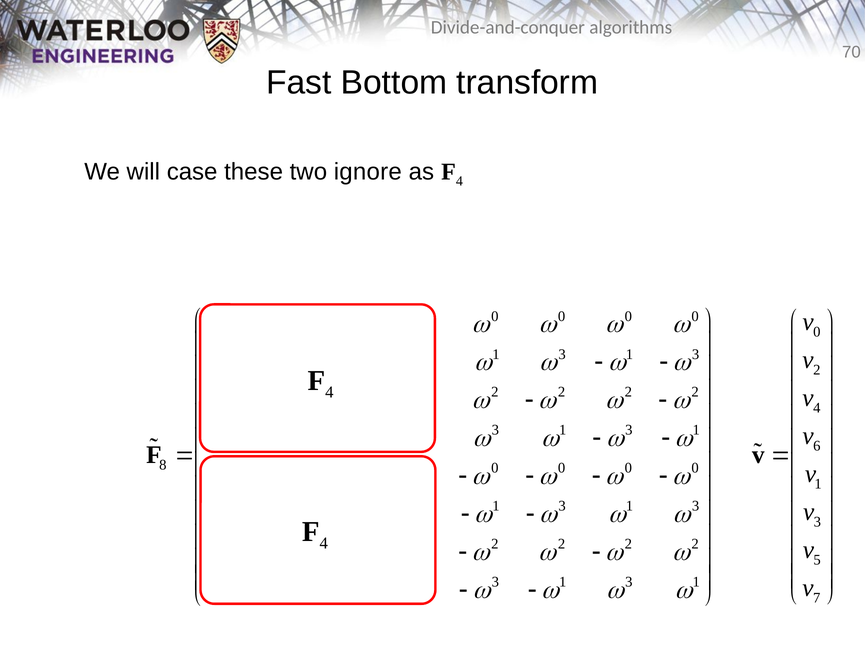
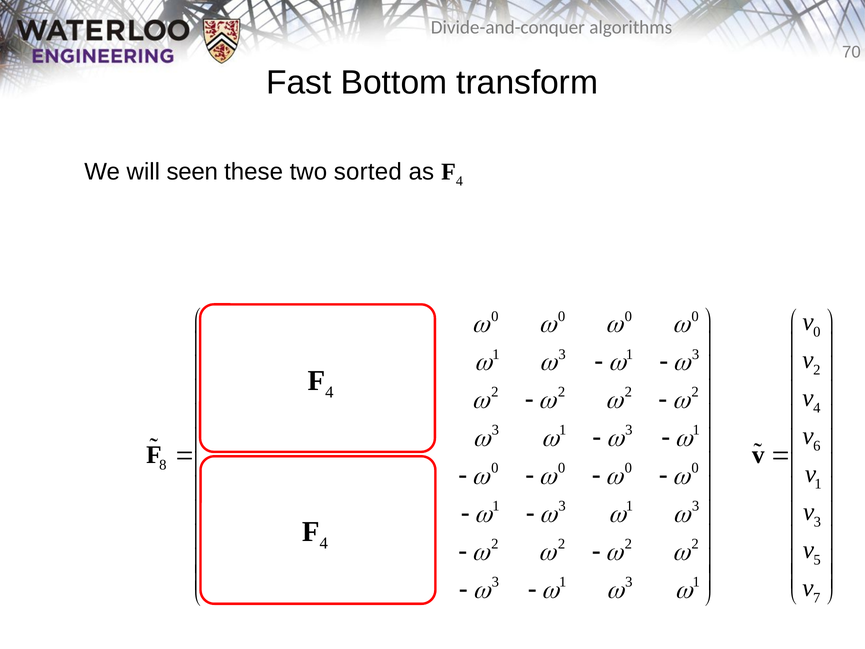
case: case -> seen (192, 172)
ignore: ignore -> sorted (368, 172)
